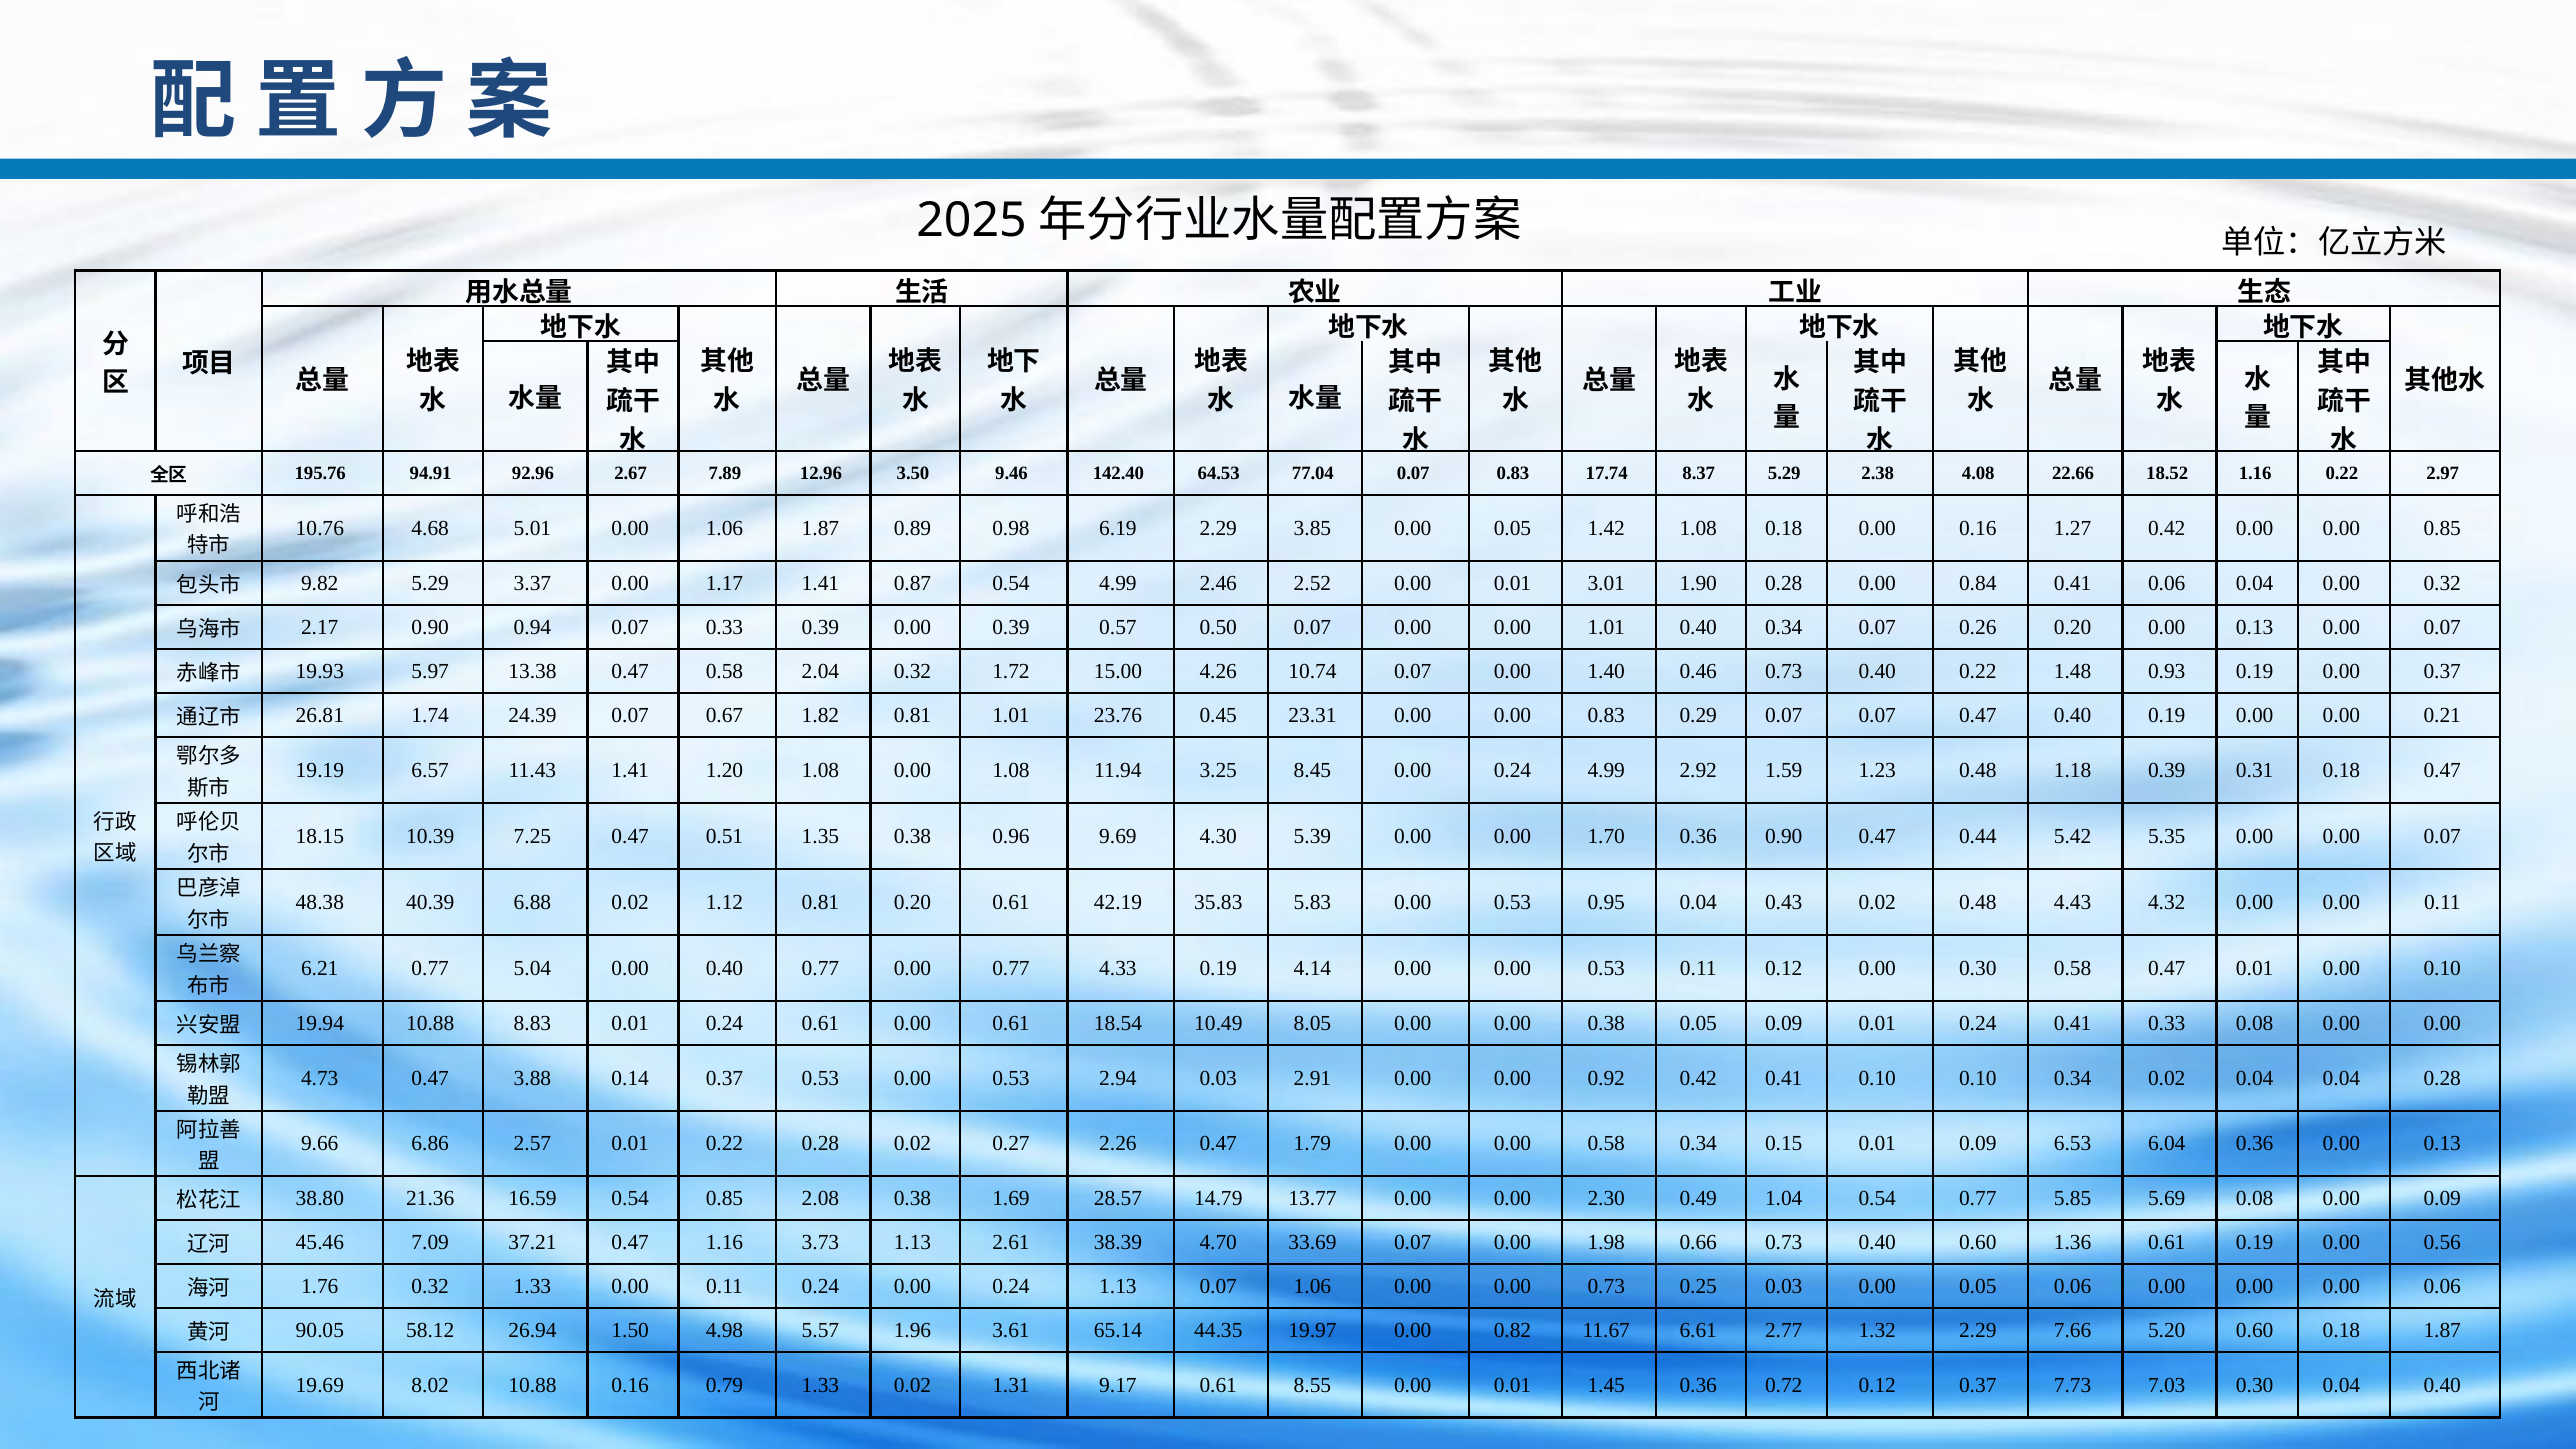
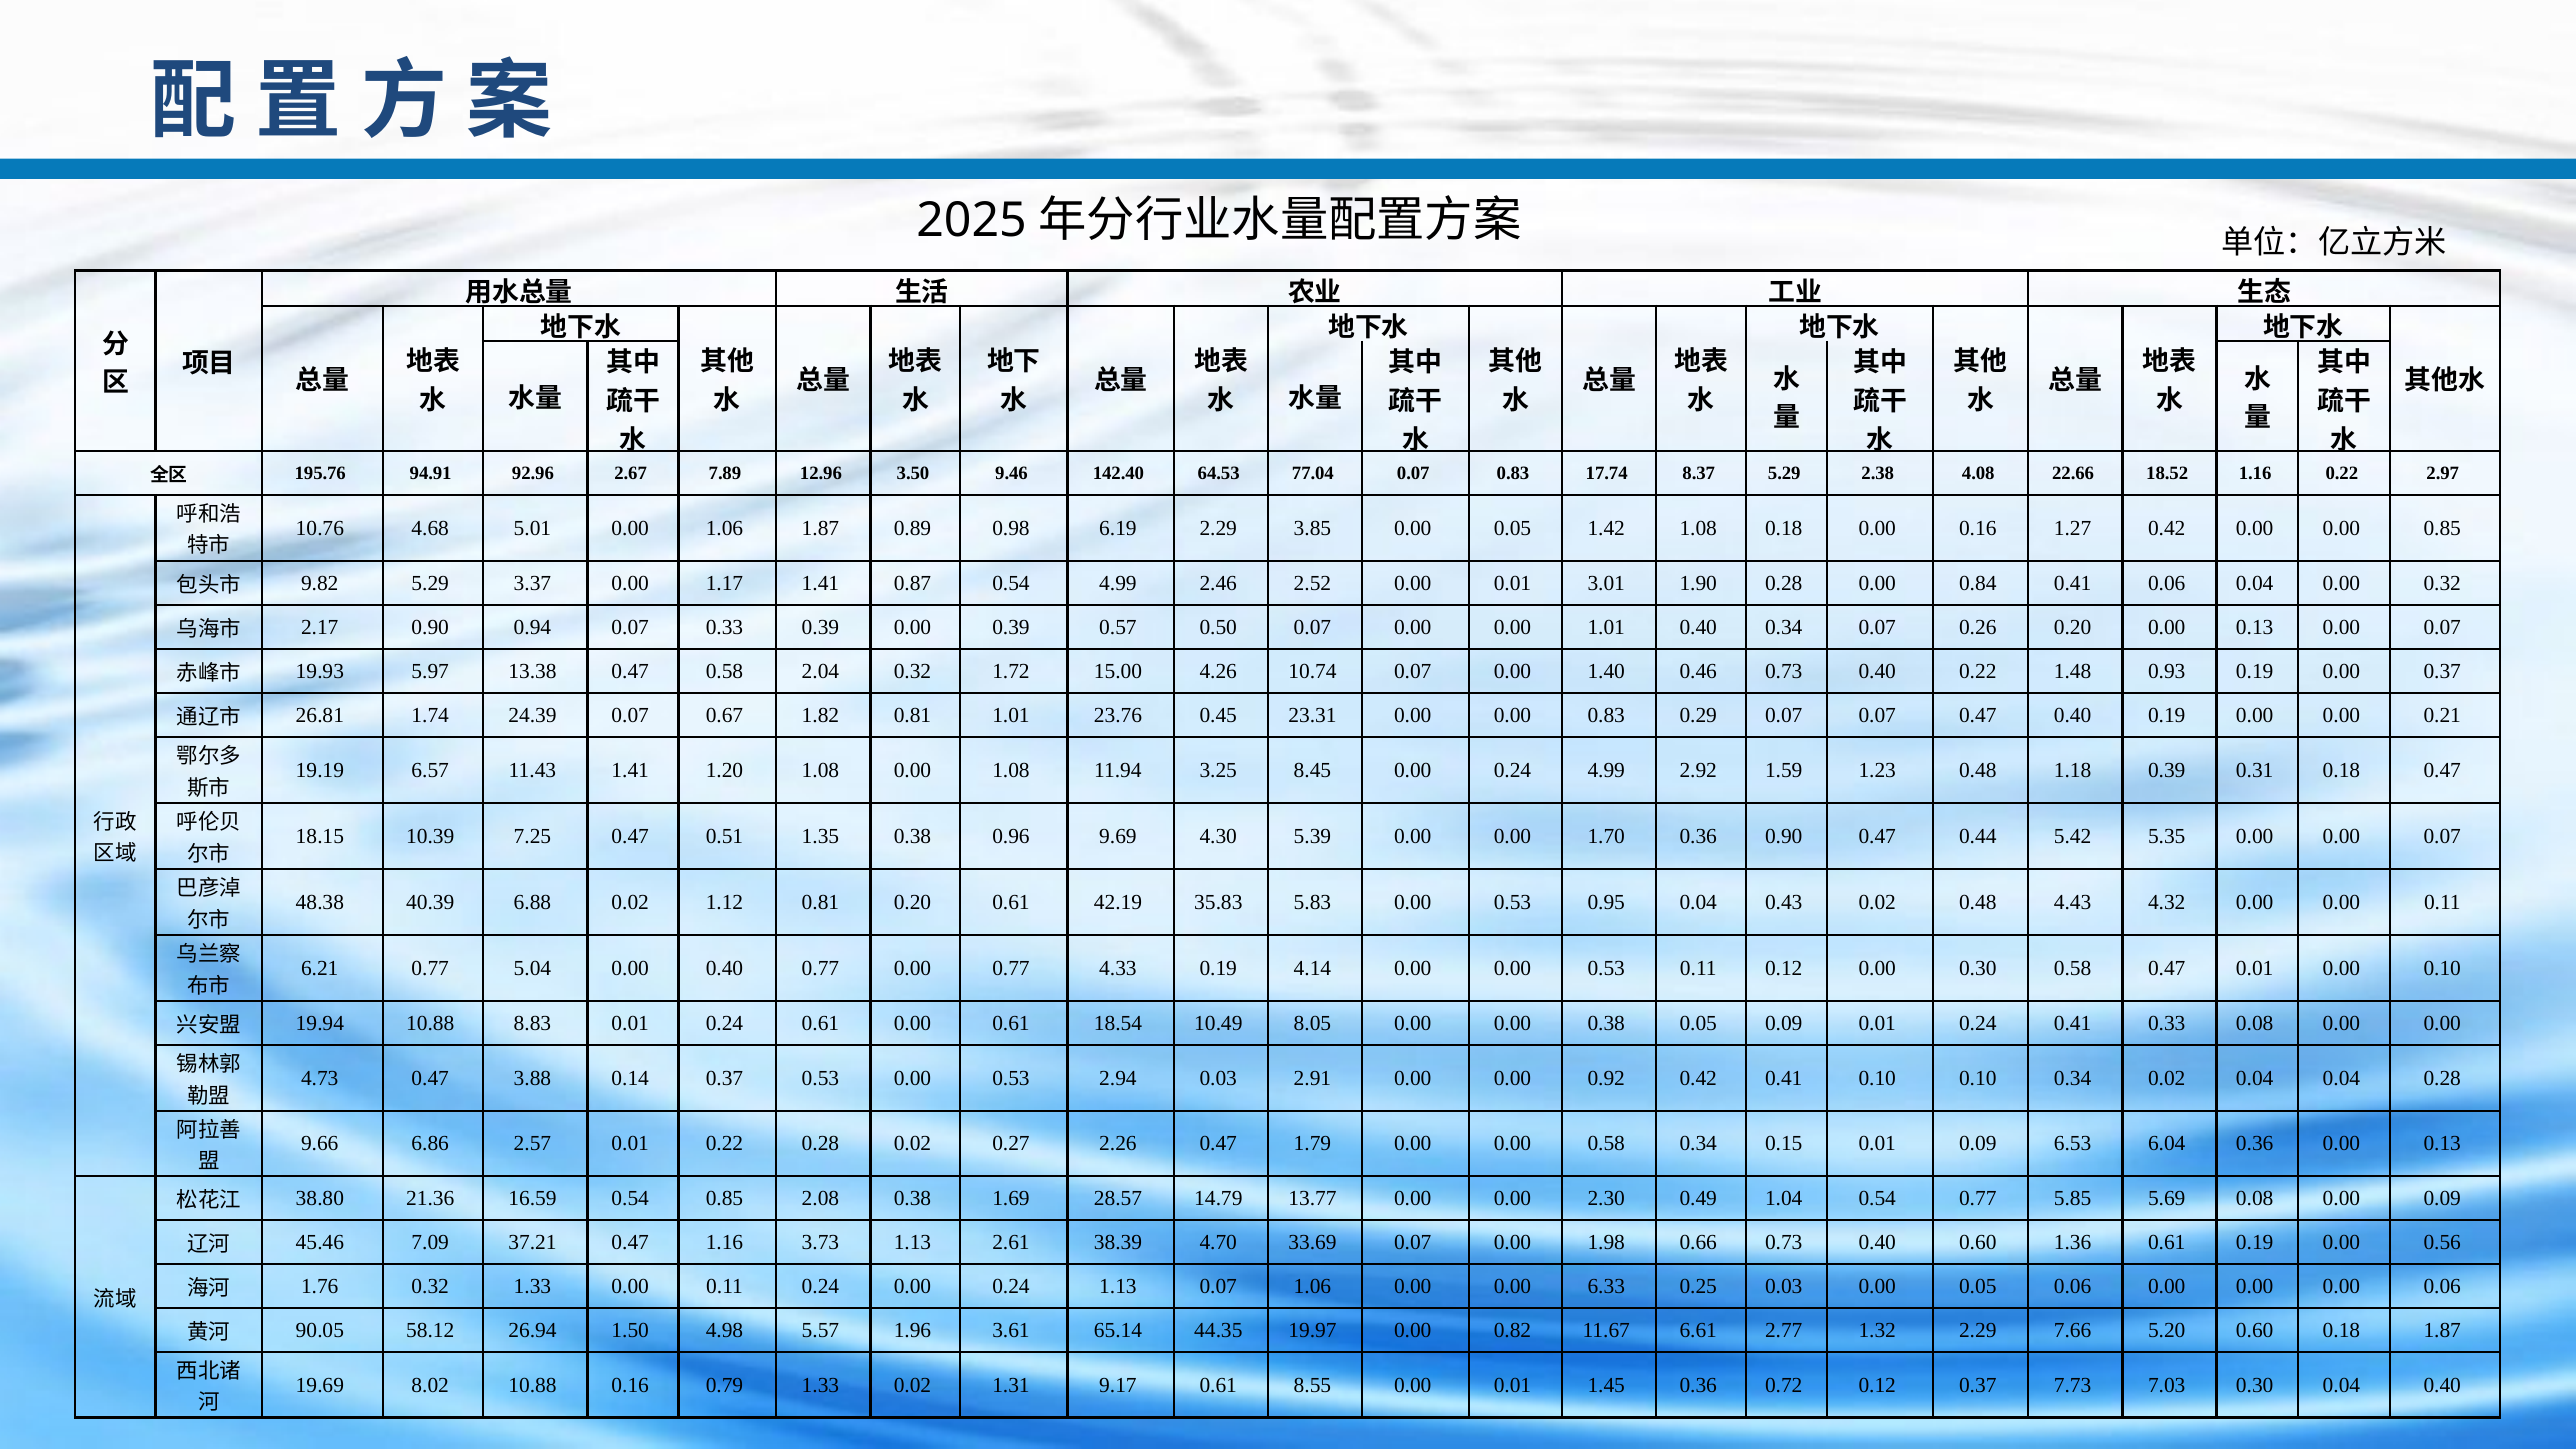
0.00 0.73: 0.73 -> 6.33 (1606, 1287)
